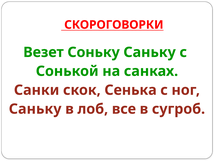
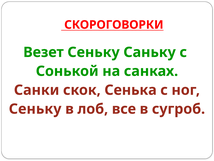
Везет Соньку: Соньку -> Сеньку (94, 52)
Саньку: Саньку -> Сеньку (35, 109)
